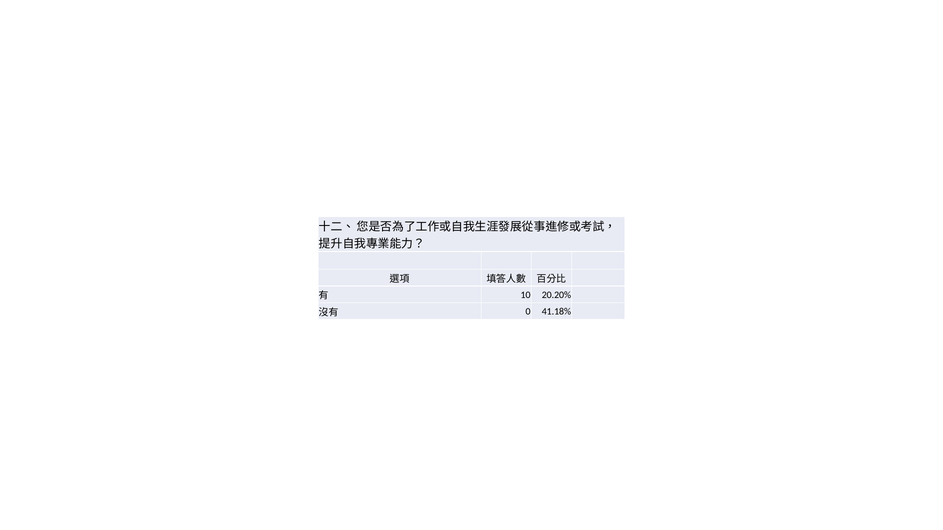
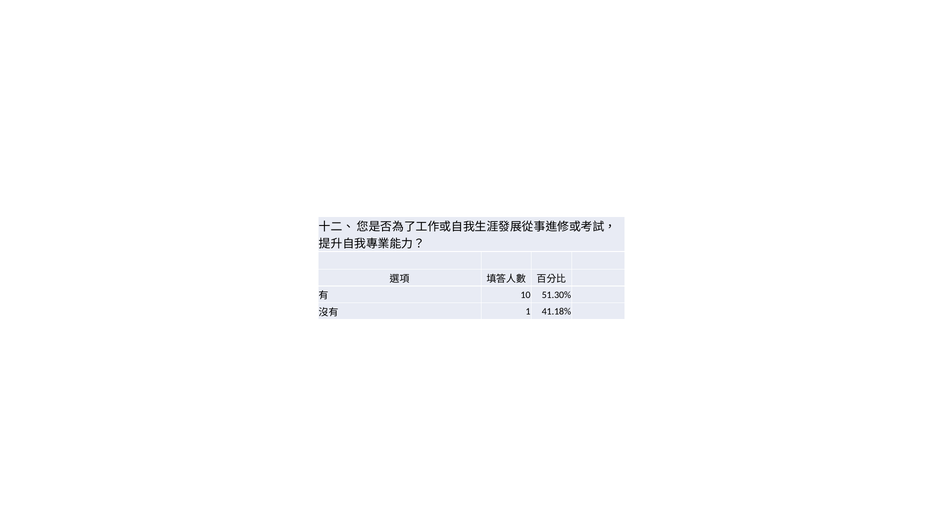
20.20%: 20.20% -> 51.30% (556, 295)
0: 0 -> 1 (528, 312)
